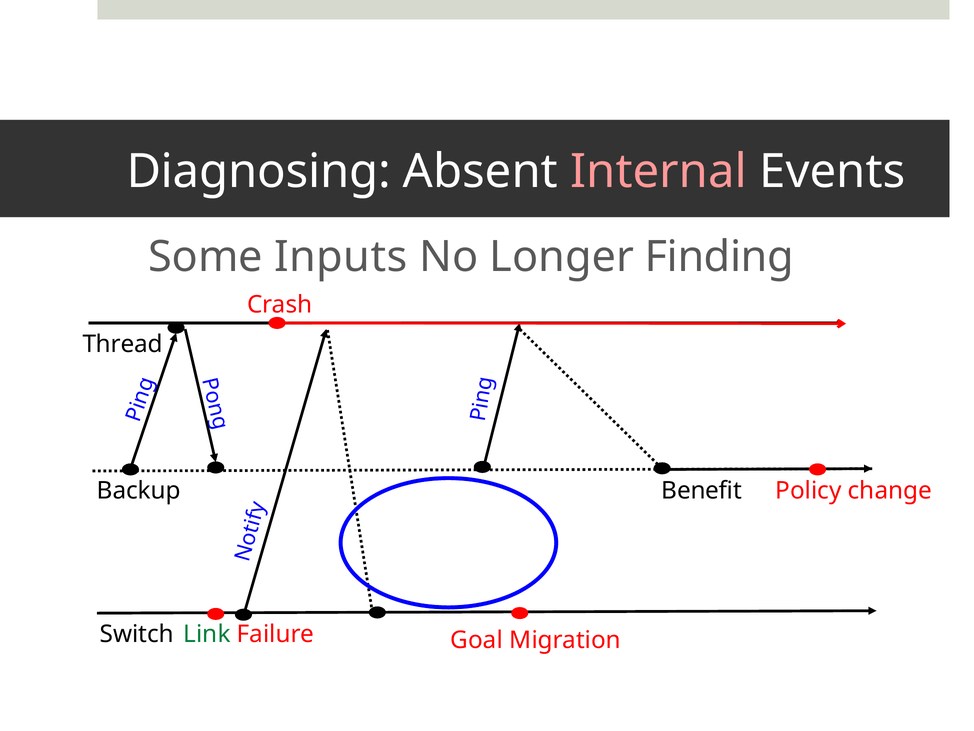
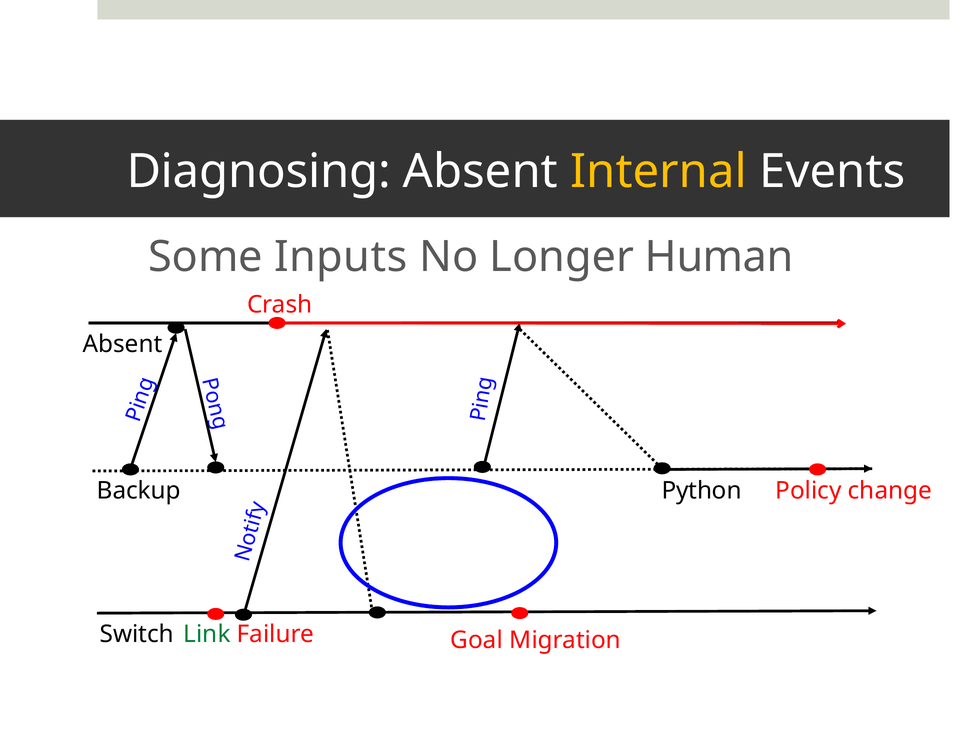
Internal colour: pink -> yellow (659, 172)
Finding: Finding -> Human (719, 257)
Thread: Thread -> Absent (123, 344)
Benefit: Benefit -> Python (702, 490)
